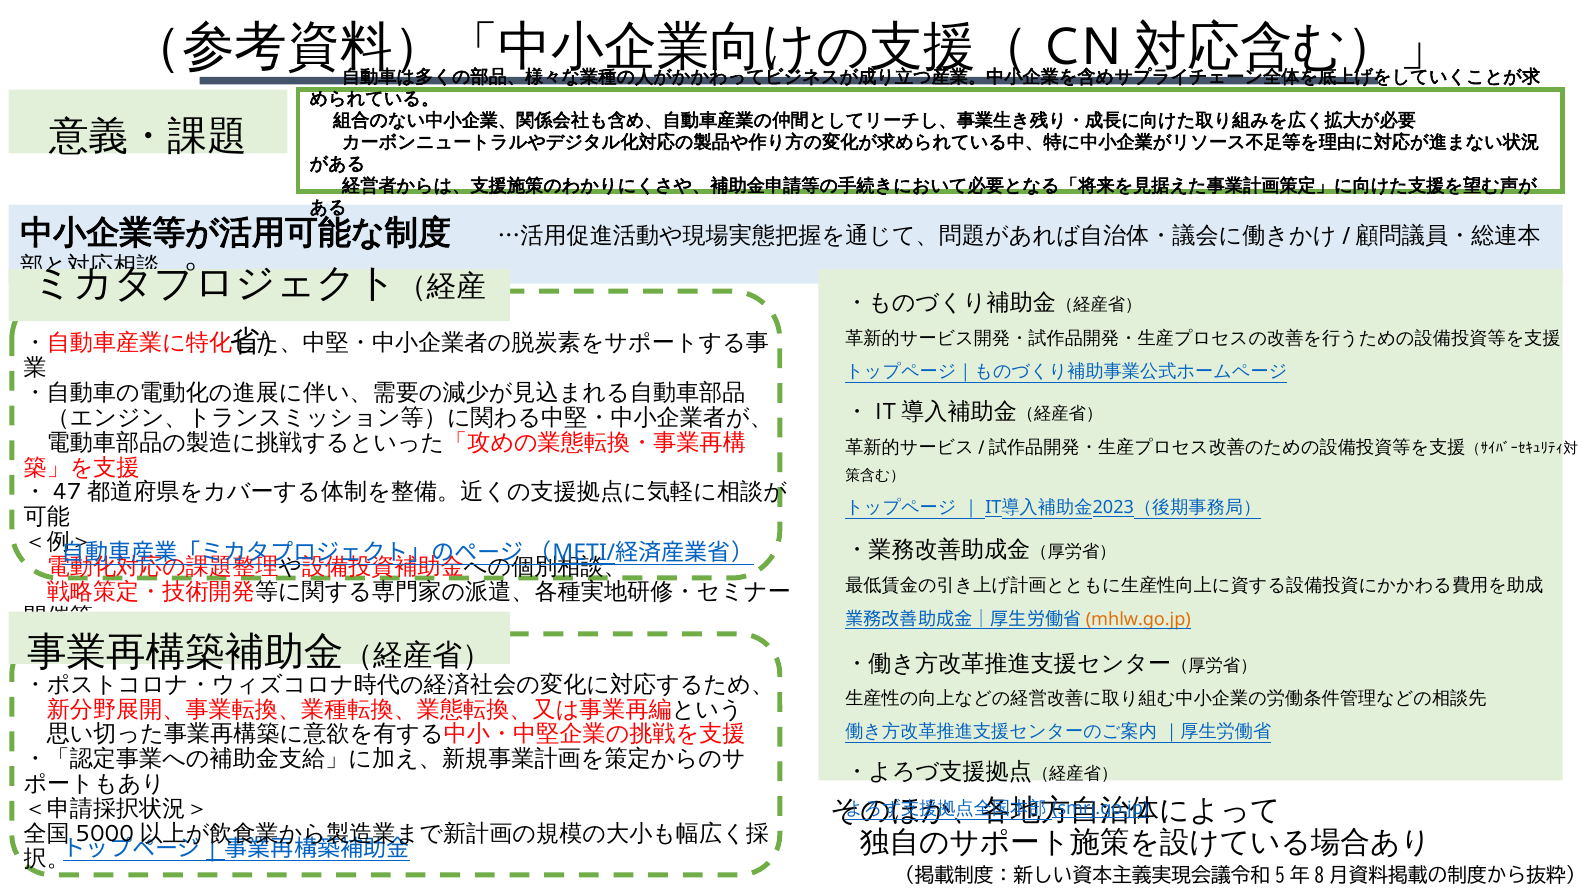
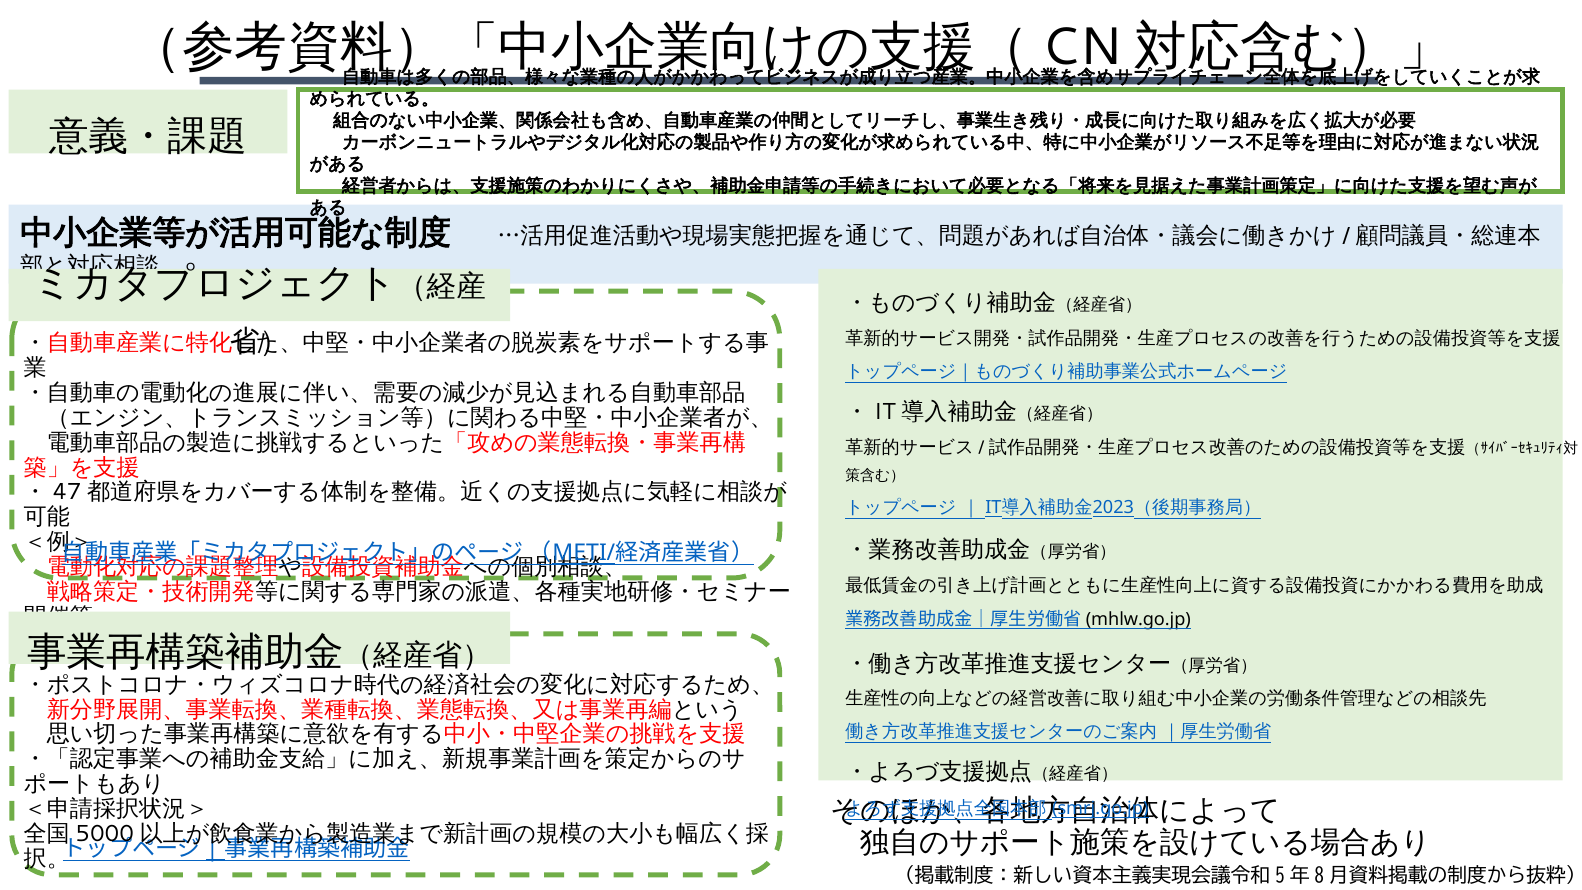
mhlw.go.jp colour: orange -> black (1138, 620)
